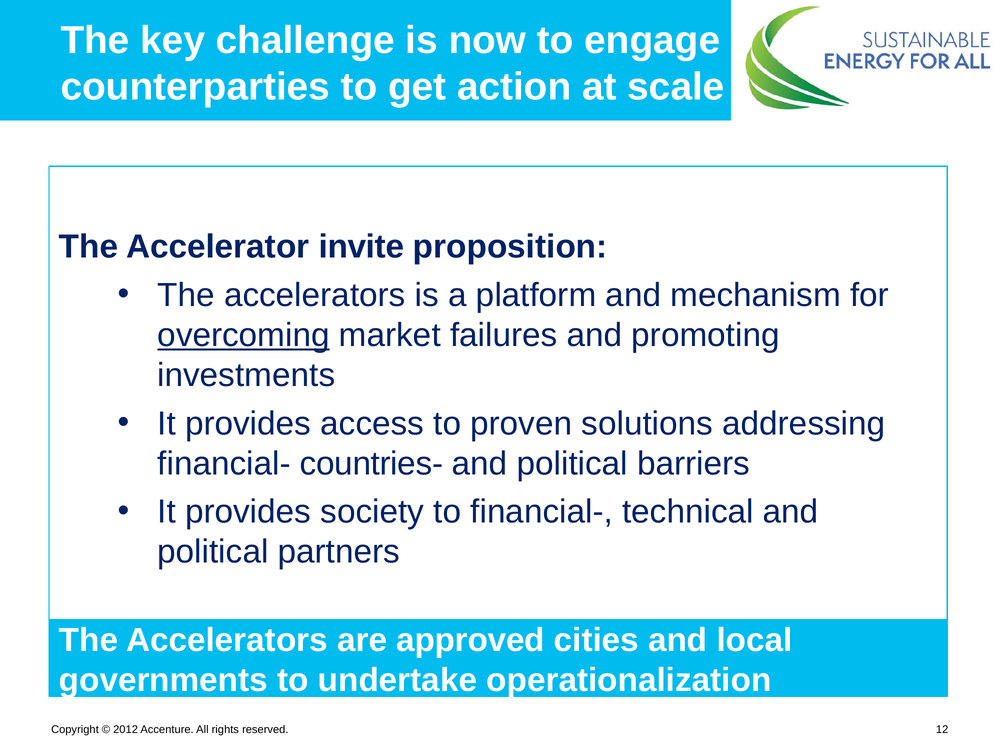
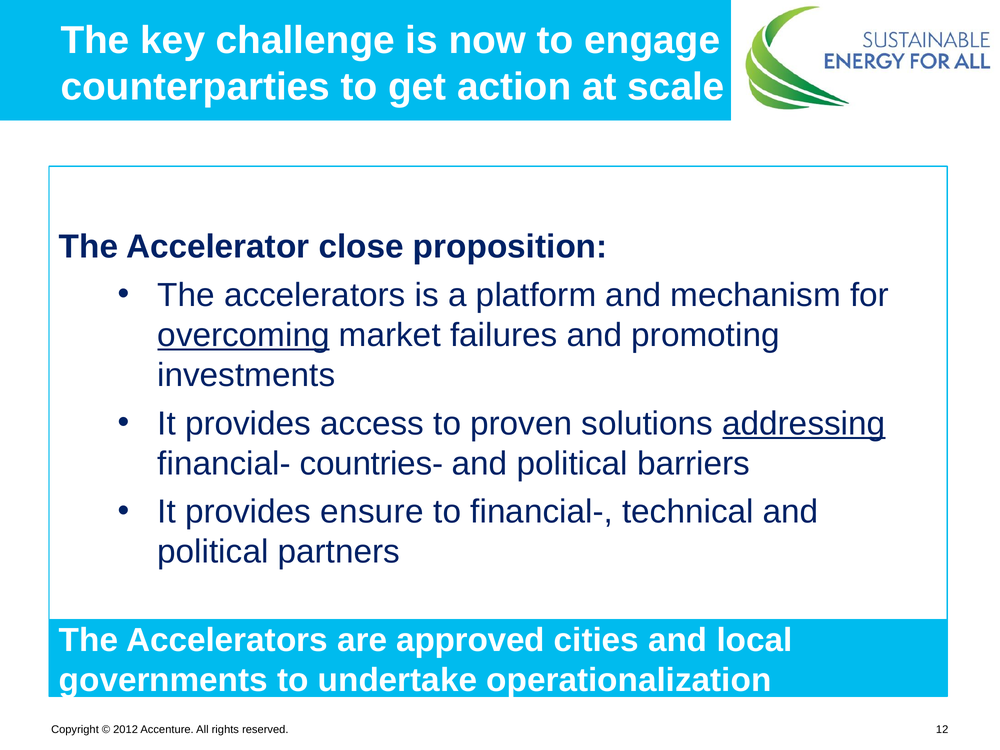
invite: invite -> close (361, 247)
addressing underline: none -> present (804, 424)
society: society -> ensure (372, 512)
